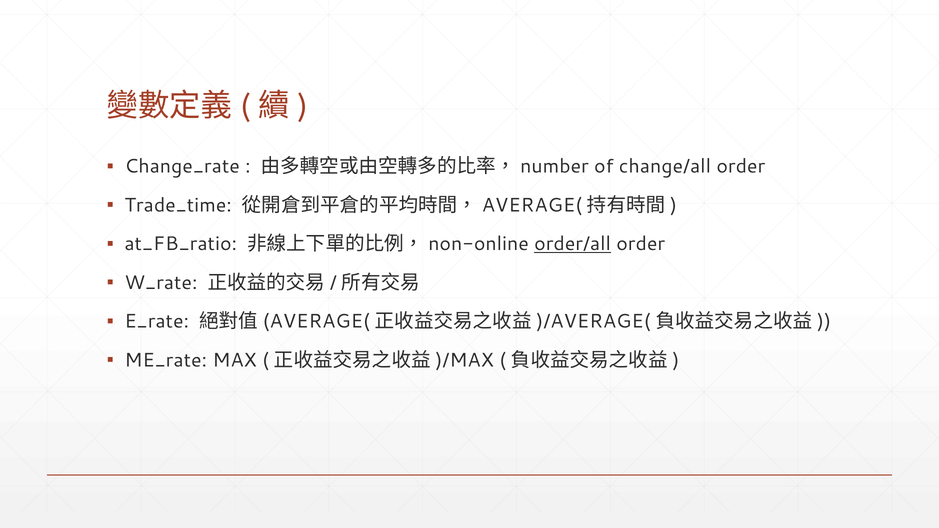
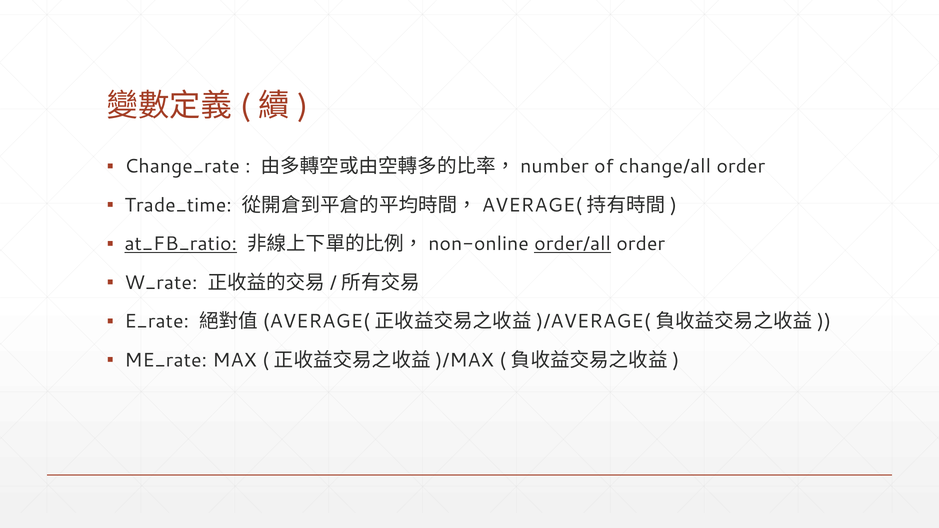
at_FB_ratio underline: none -> present (181, 244)
